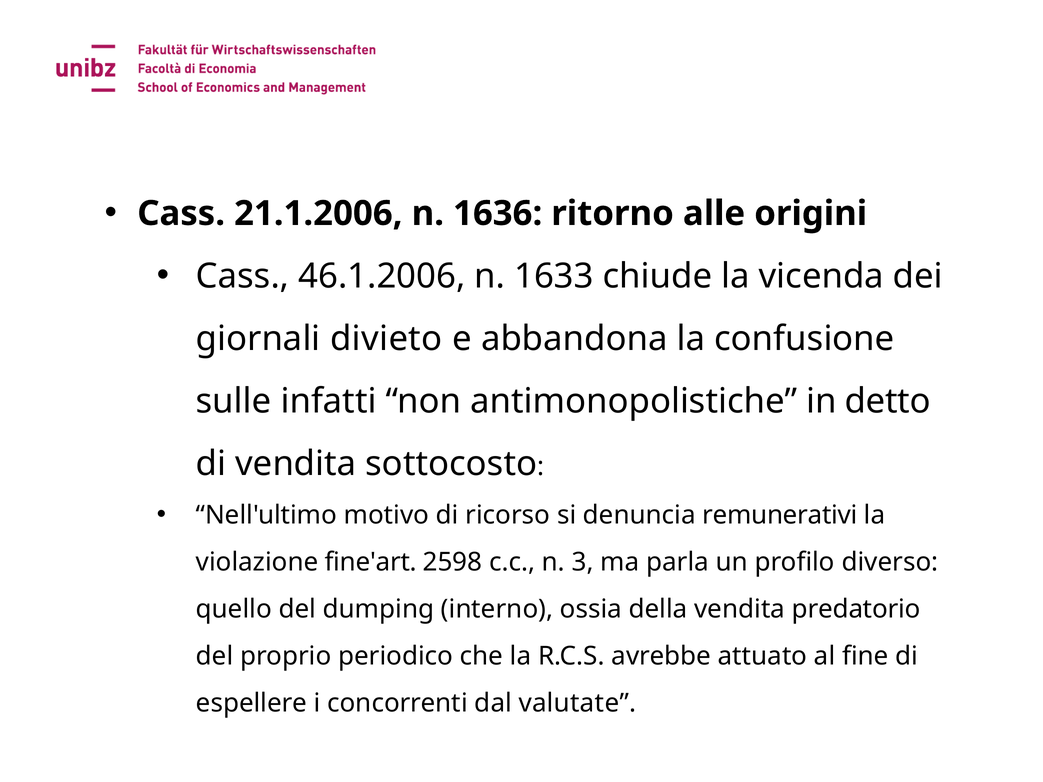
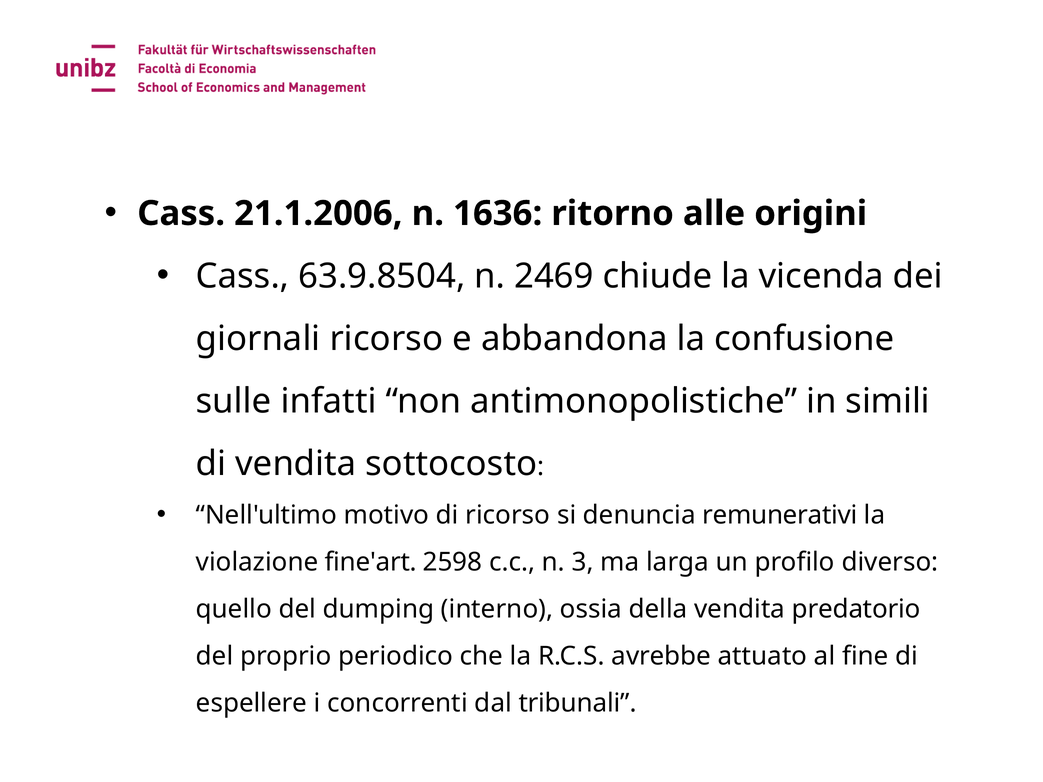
46.1.2006: 46.1.2006 -> 63.9.8504 (382, 276)
1633: 1633 -> 2469 (554, 276)
giornali divieto: divieto -> ricorso (386, 339)
detto: detto -> simili (888, 401)
parla: parla -> larga (678, 562)
valutate: valutate -> tribunali (578, 703)
